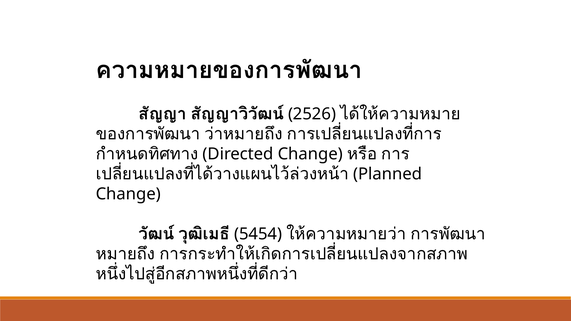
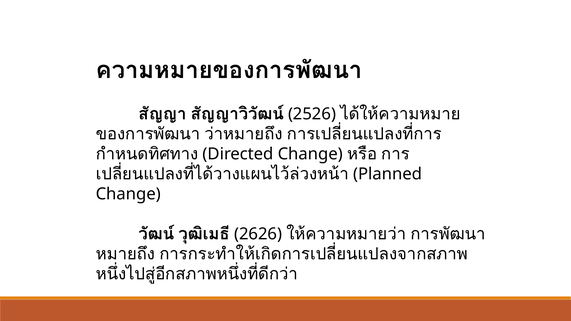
5454: 5454 -> 2626 (258, 234)
